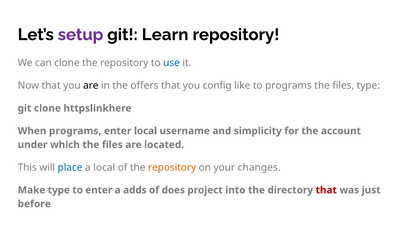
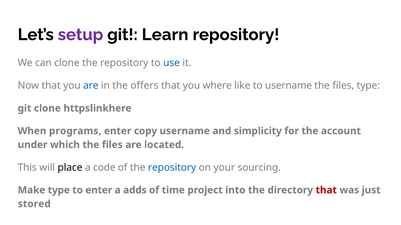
are colour: black -> blue (91, 86)
config: config -> where (217, 86)
to programs: programs -> username (289, 86)
enter local: local -> copy (146, 131)
place colour: blue -> black (70, 168)
a local: local -> code (104, 168)
repository colour: orange -> blue (172, 168)
changes: changes -> sourcing (259, 168)
does: does -> time (173, 191)
before: before -> stored (34, 204)
